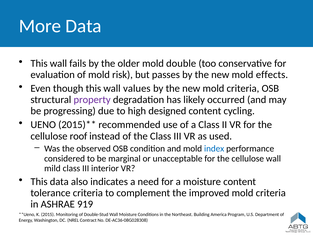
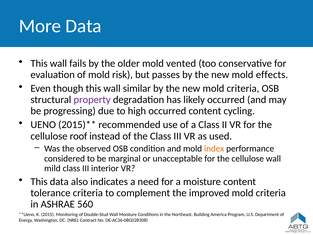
double: double -> vented (181, 63)
values: values -> similar (137, 88)
high designed: designed -> occurred (167, 111)
index colour: blue -> orange (214, 148)
919: 919 -> 560 (85, 204)
